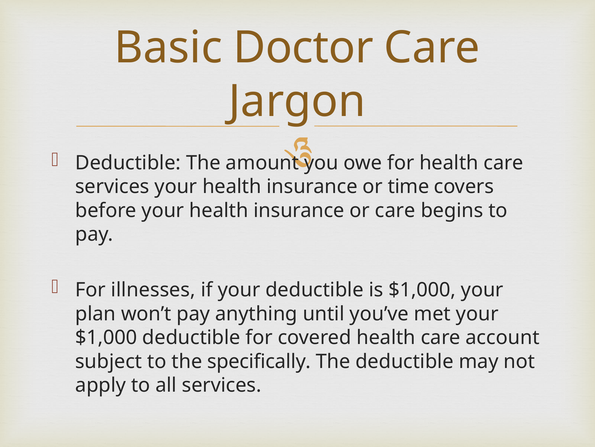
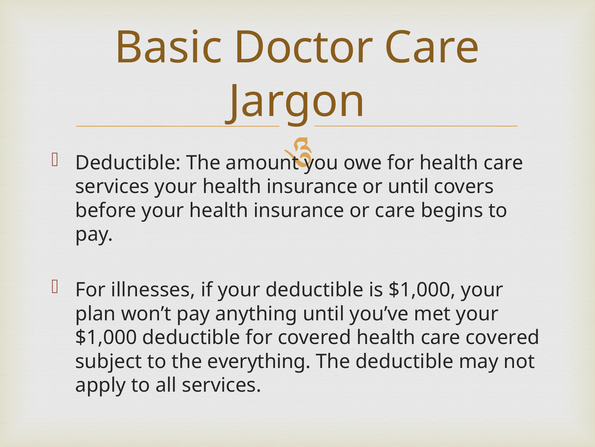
or time: time -> until (408, 186)
care account: account -> covered (503, 337)
specifically: specifically -> everything (259, 361)
